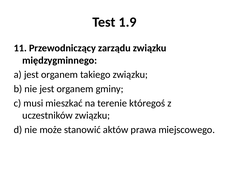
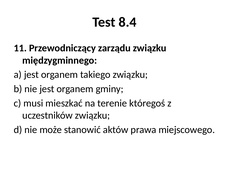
1.9: 1.9 -> 8.4 (128, 22)
